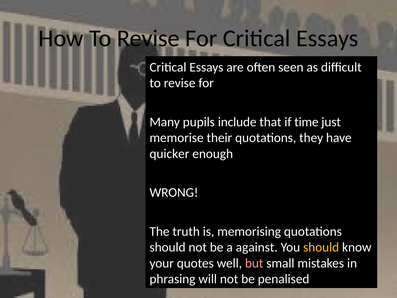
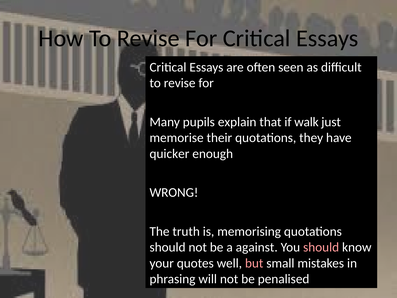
include: include -> explain (237, 122)
time: time -> walk (306, 122)
should colour: yellow -> pink (321, 247)
